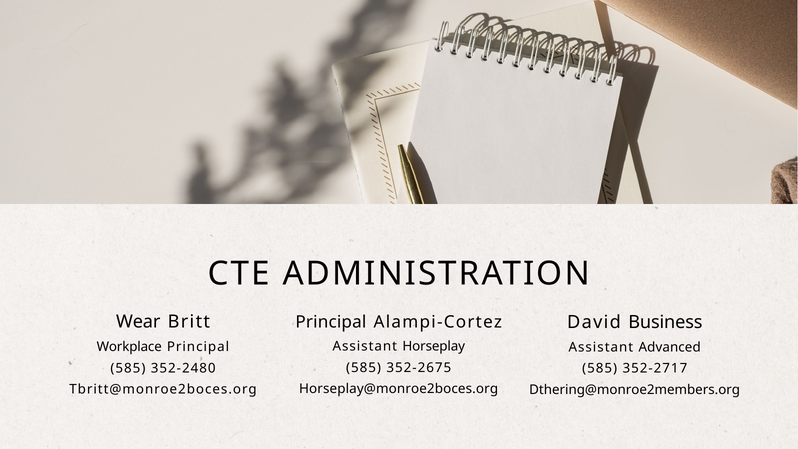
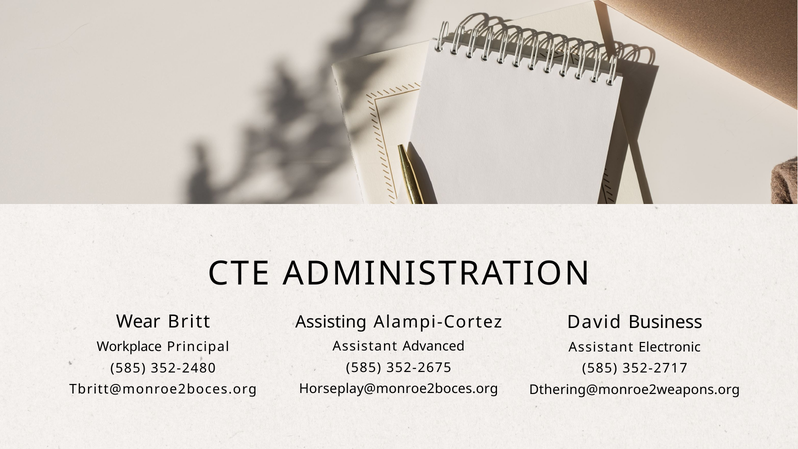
Principal: Principal -> Assisting (331, 322)
Horseplay: Horseplay -> Advanced (434, 346)
Advanced: Advanced -> Electronic (670, 347)
Dthering@monroe2members.org: Dthering@monroe2members.org -> Dthering@monroe2weapons.org (635, 390)
